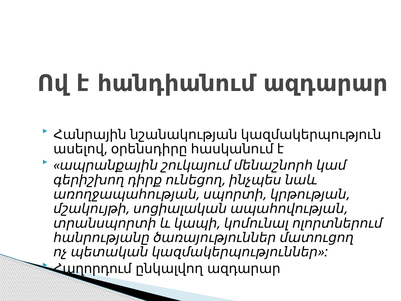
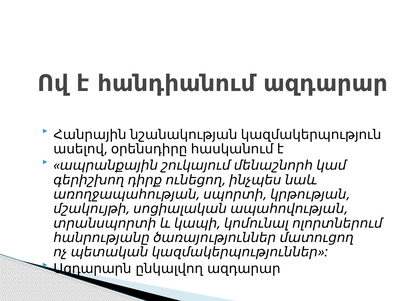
Հաղորդում: Հաղորդում -> Ազդարարն (92, 268)
